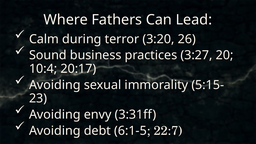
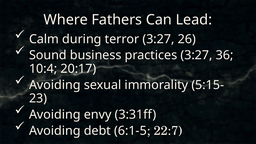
terror 3:20: 3:20 -> 3:27 (158, 39)
20: 20 -> 36 (225, 55)
